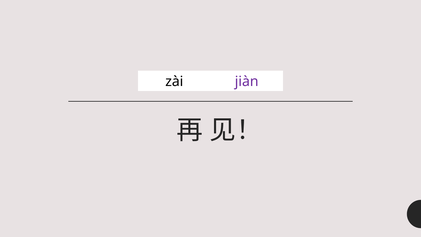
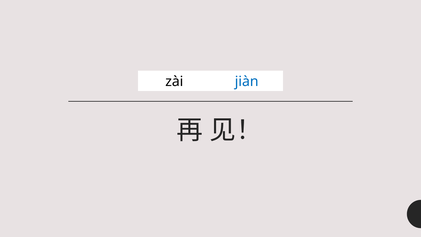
jiàn colour: purple -> blue (247, 82)
